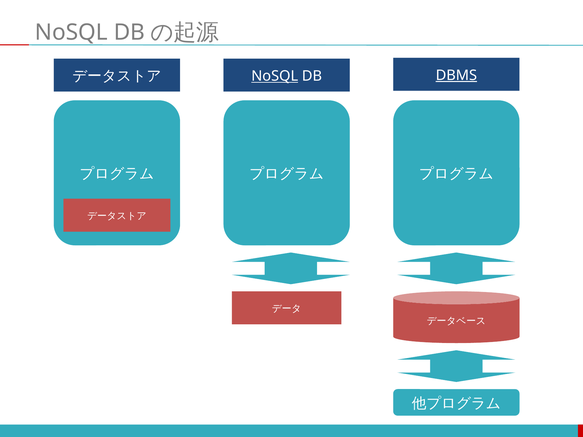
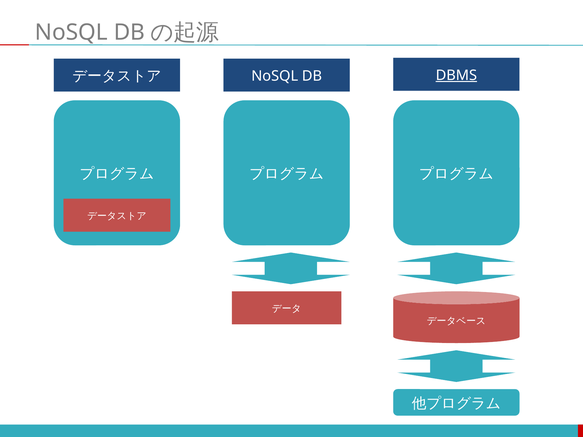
NoSQL underline: present -> none (275, 76)
